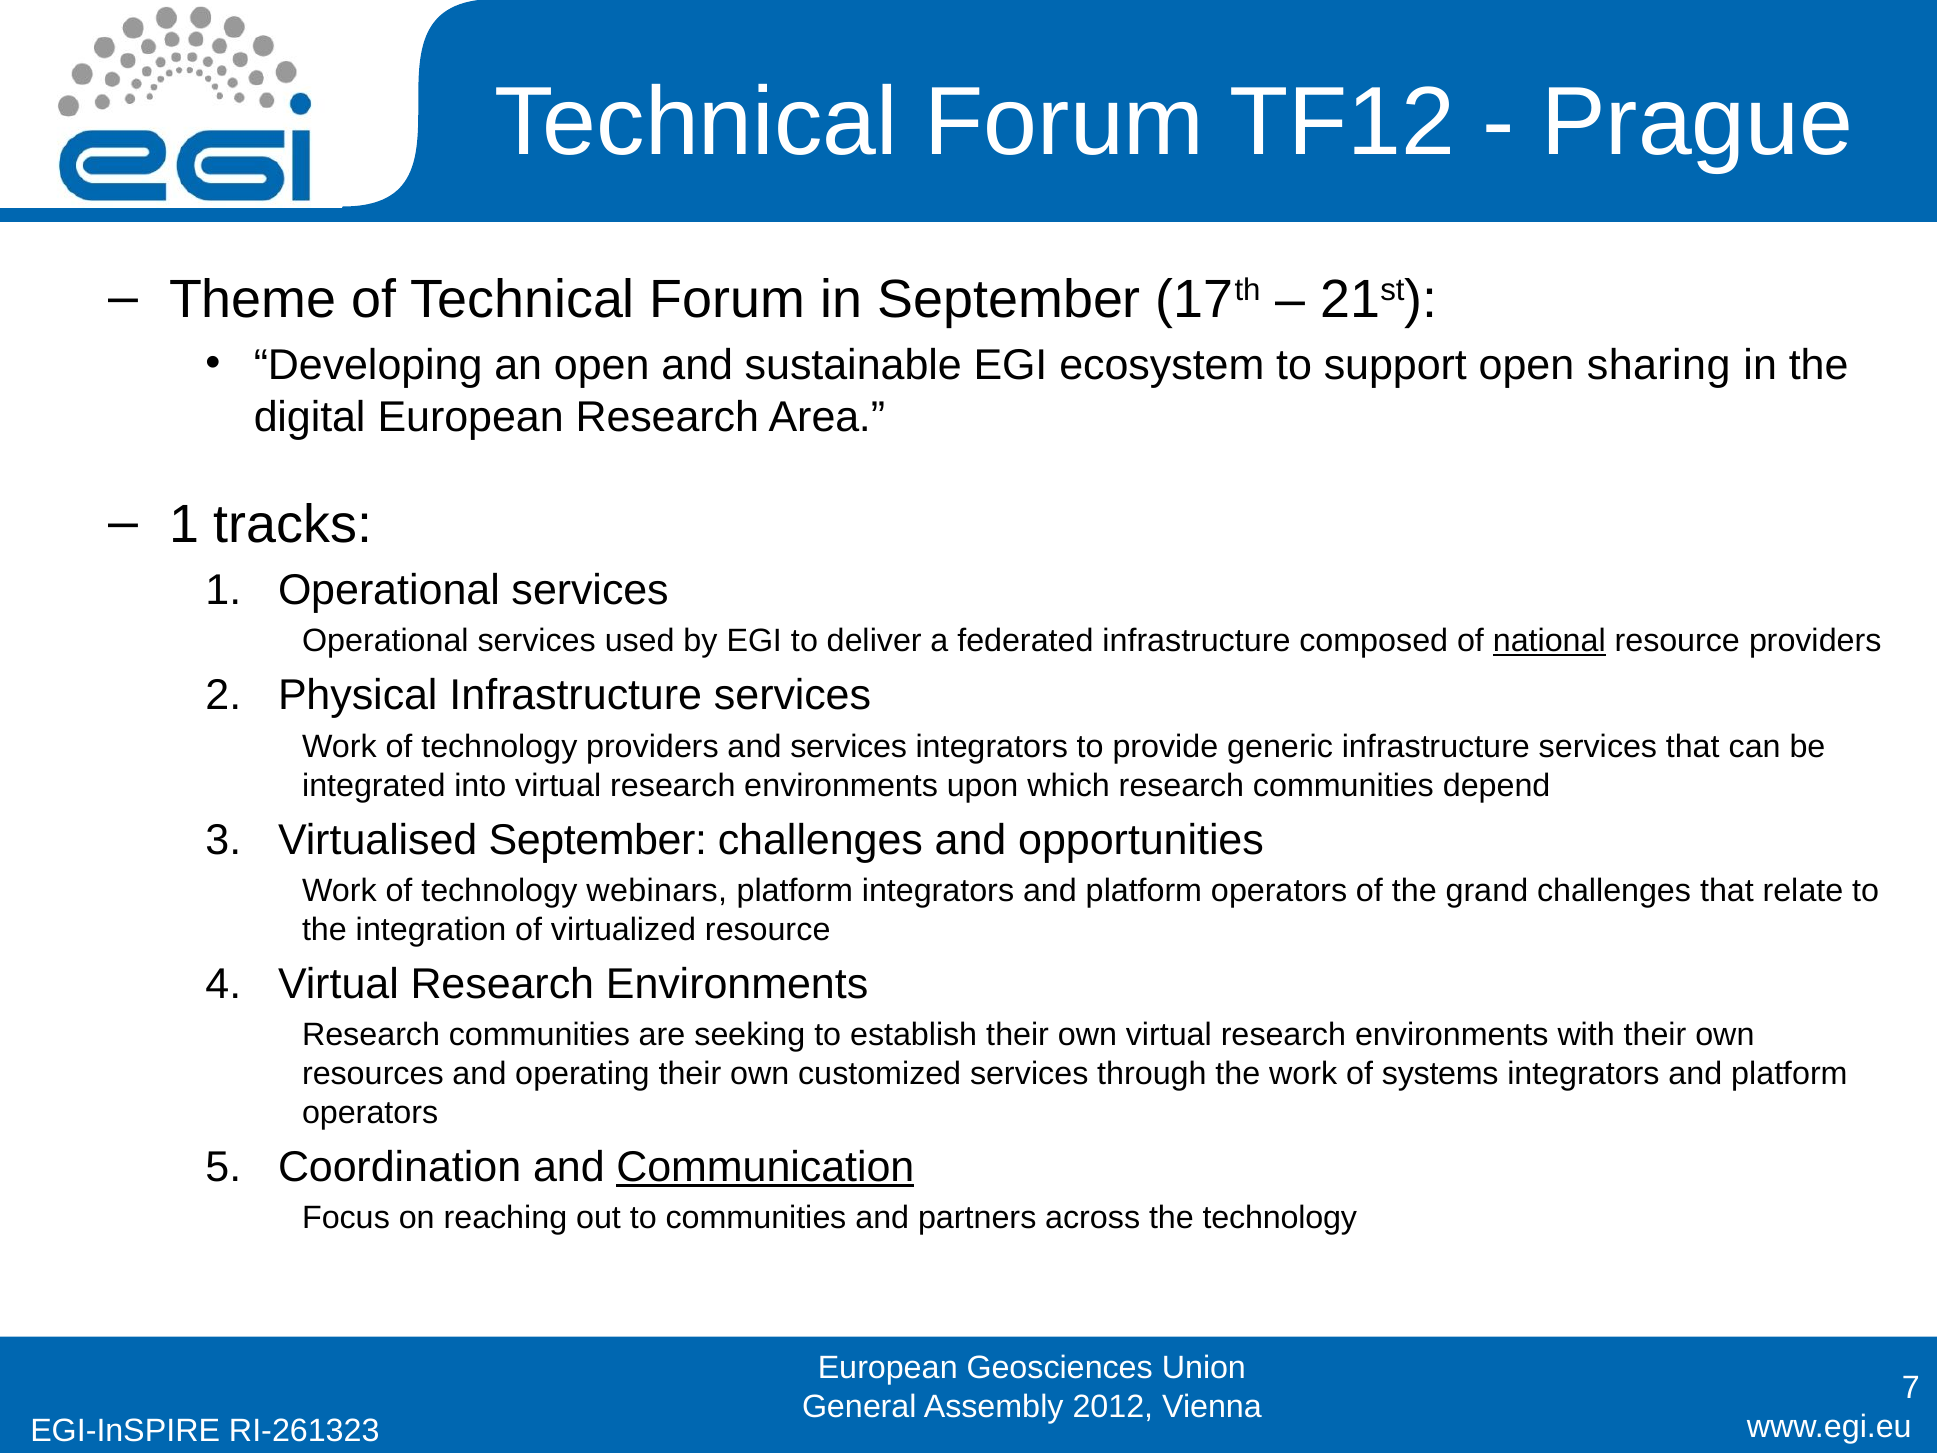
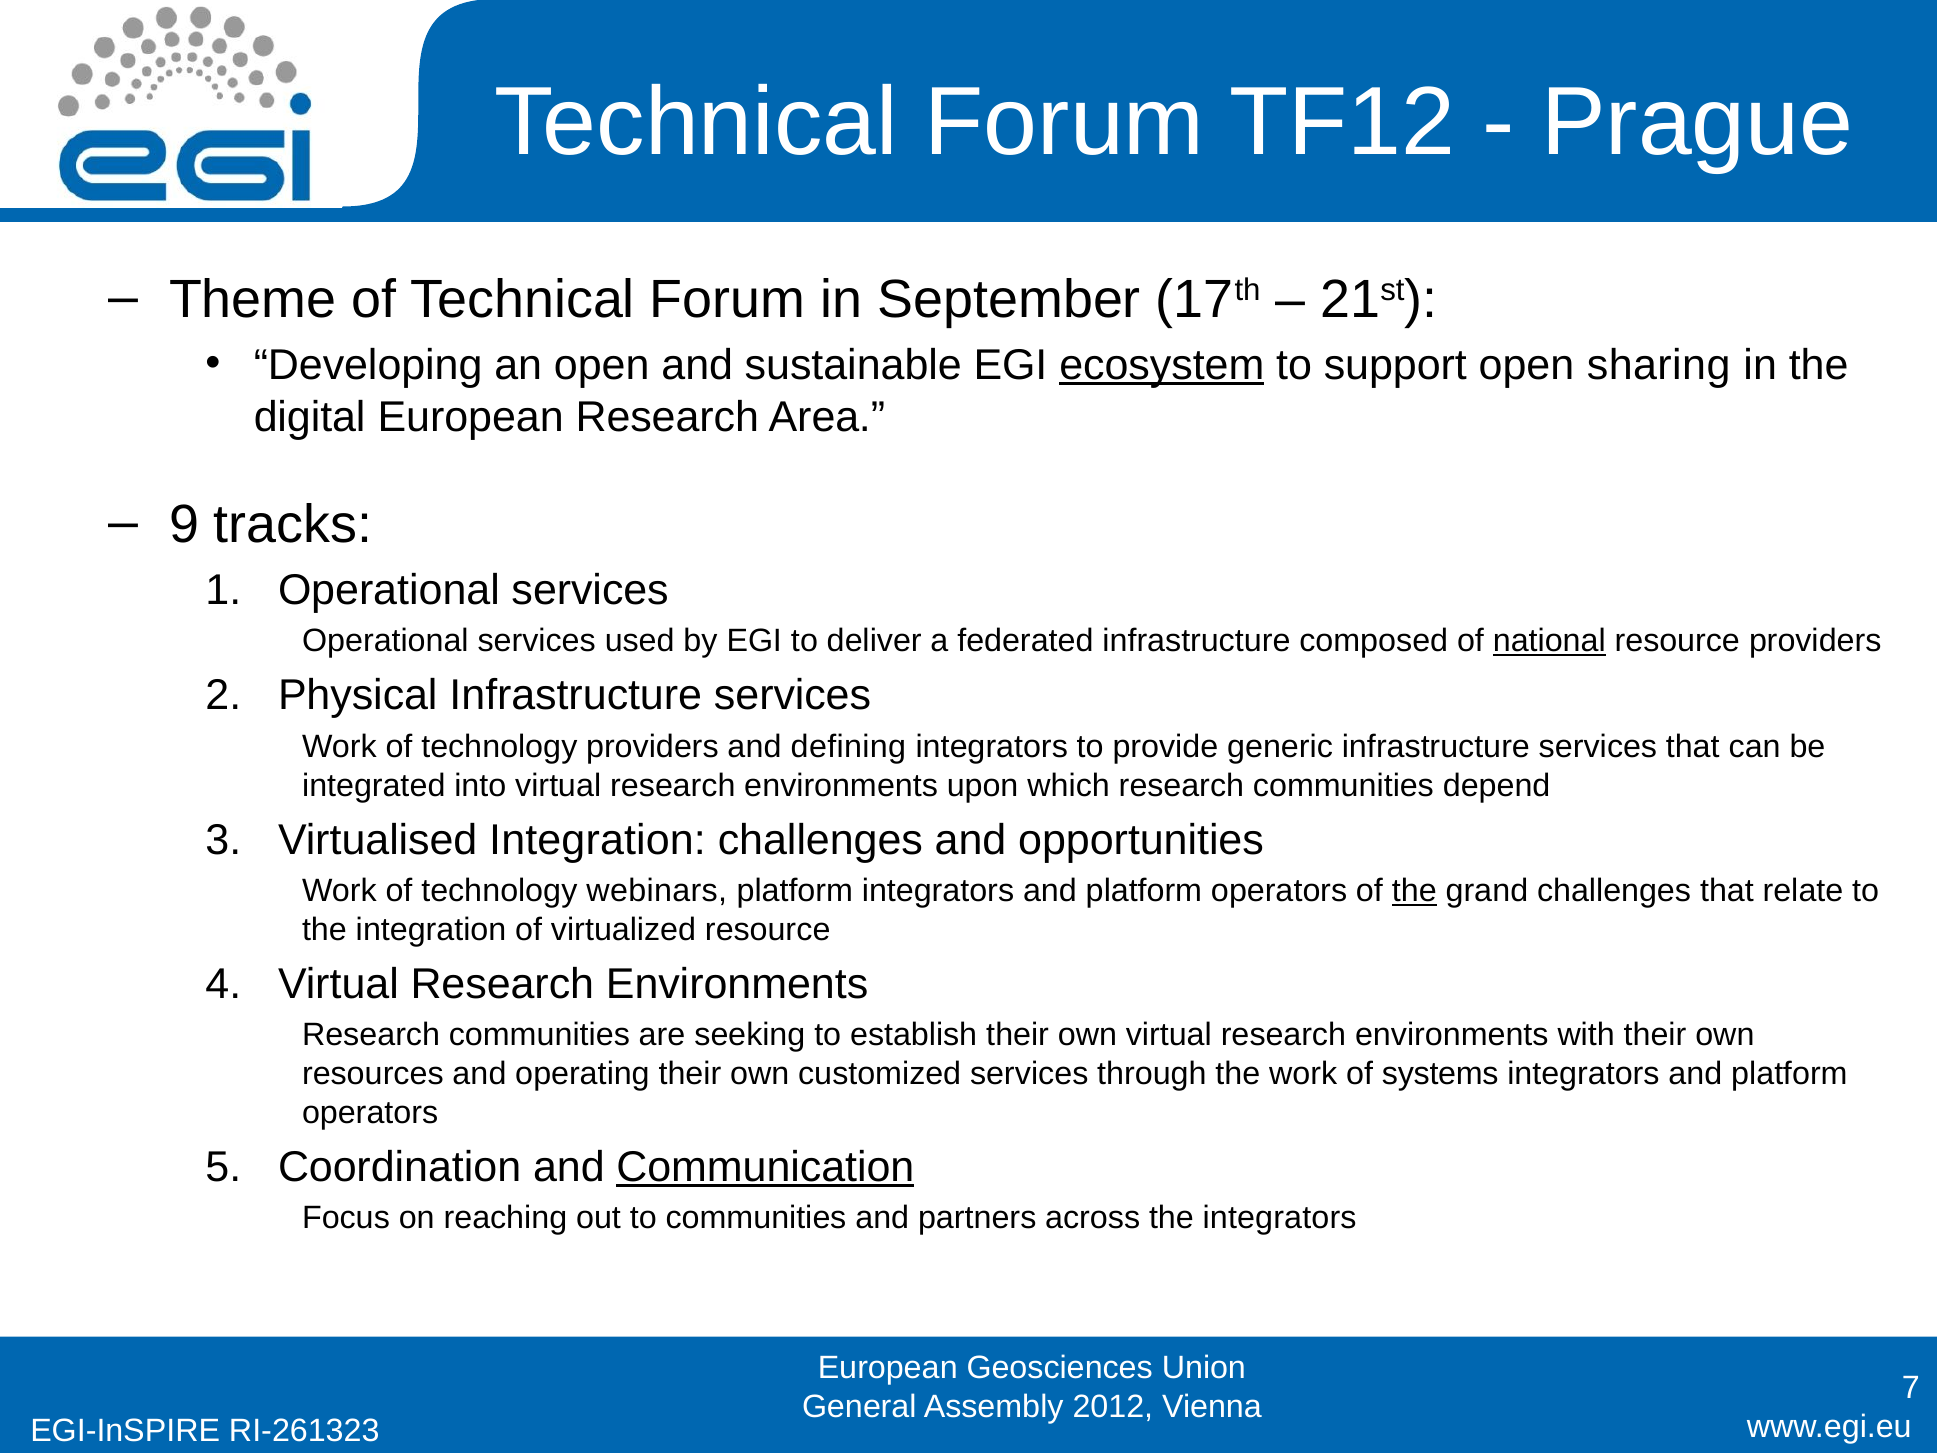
ecosystem underline: none -> present (1162, 365)
1: 1 -> 9 (184, 524)
and services: services -> defining (848, 747)
Virtualised September: September -> Integration (598, 840)
the underline: none -> present (1414, 891)
the technology: technology -> integrators (1280, 1218)
